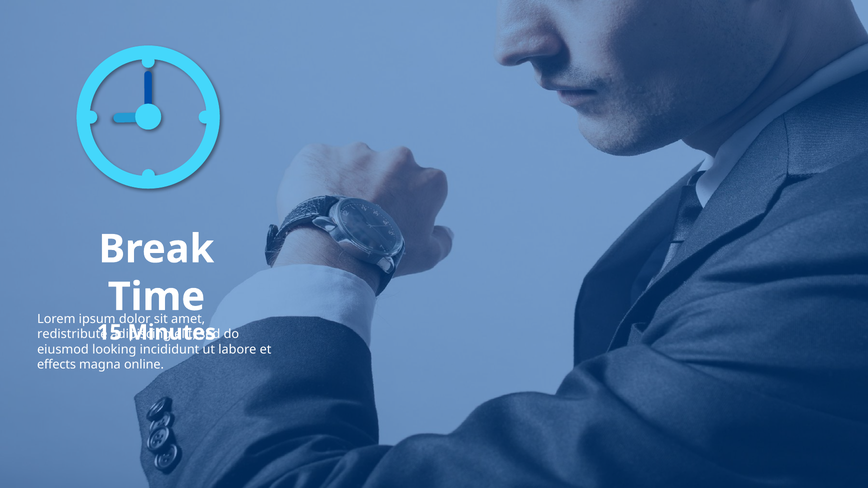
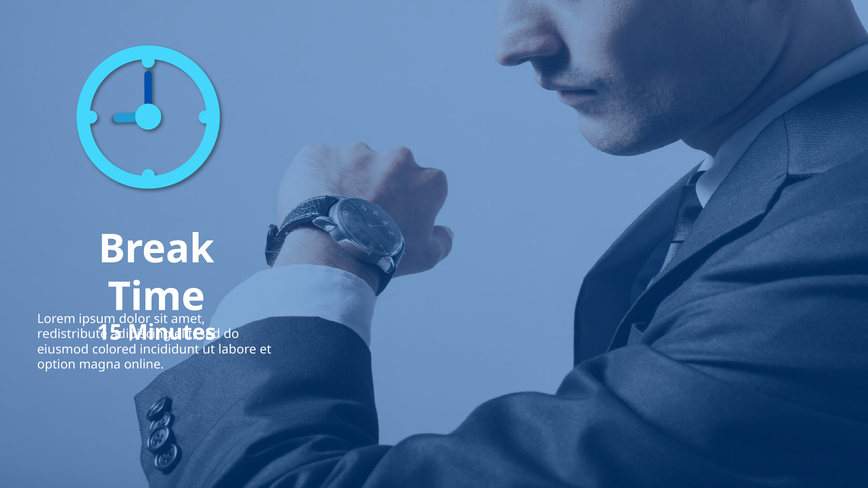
looking: looking -> colored (114, 350)
effects: effects -> option (56, 365)
